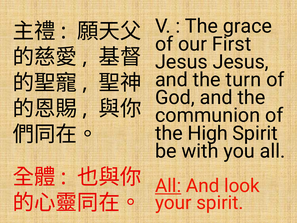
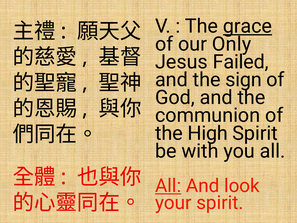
grace underline: none -> present (247, 26)
First: First -> Only (232, 44)
Jesus Jesus: Jesus -> Failed (241, 62)
turn: turn -> sign (244, 80)
